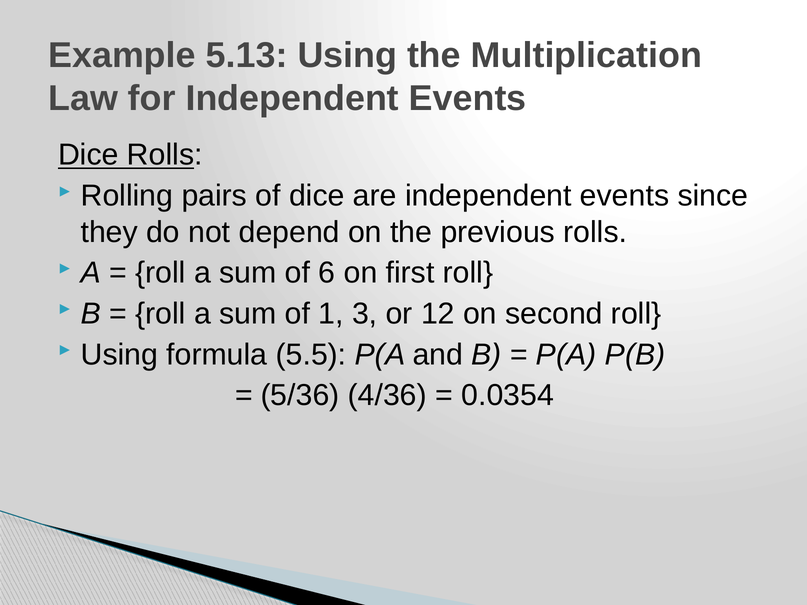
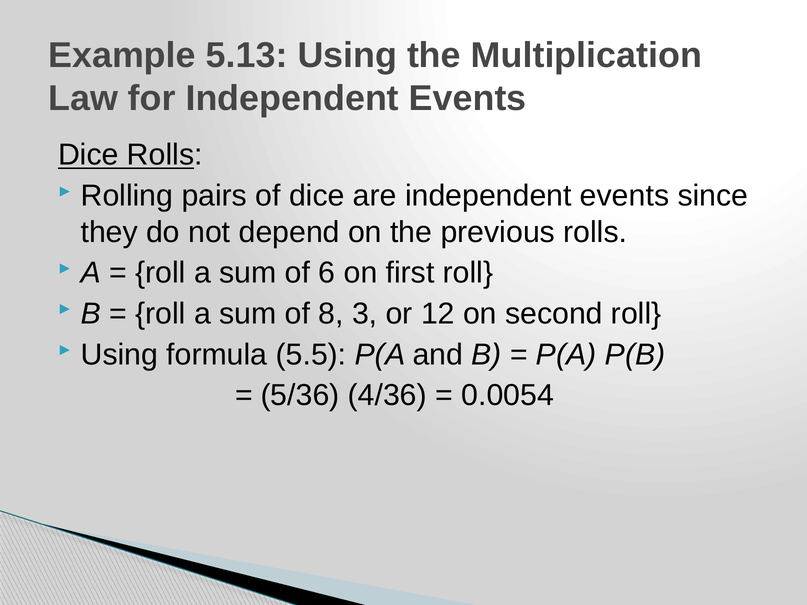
1: 1 -> 8 (331, 314)
0.0354: 0.0354 -> 0.0054 (508, 396)
